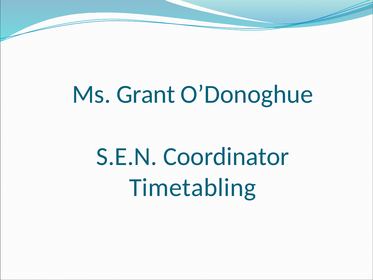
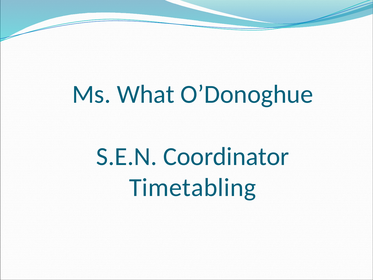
Grant: Grant -> What (146, 94)
